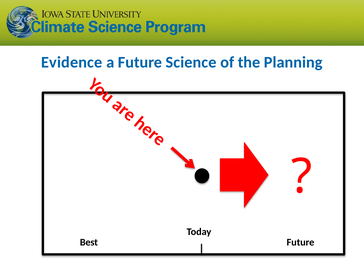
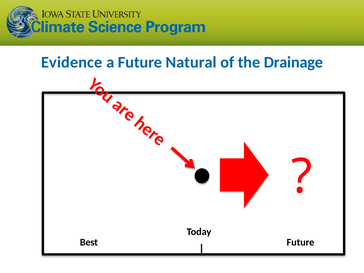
Science: Science -> Natural (191, 62)
Planning: Planning -> Drainage (293, 62)
